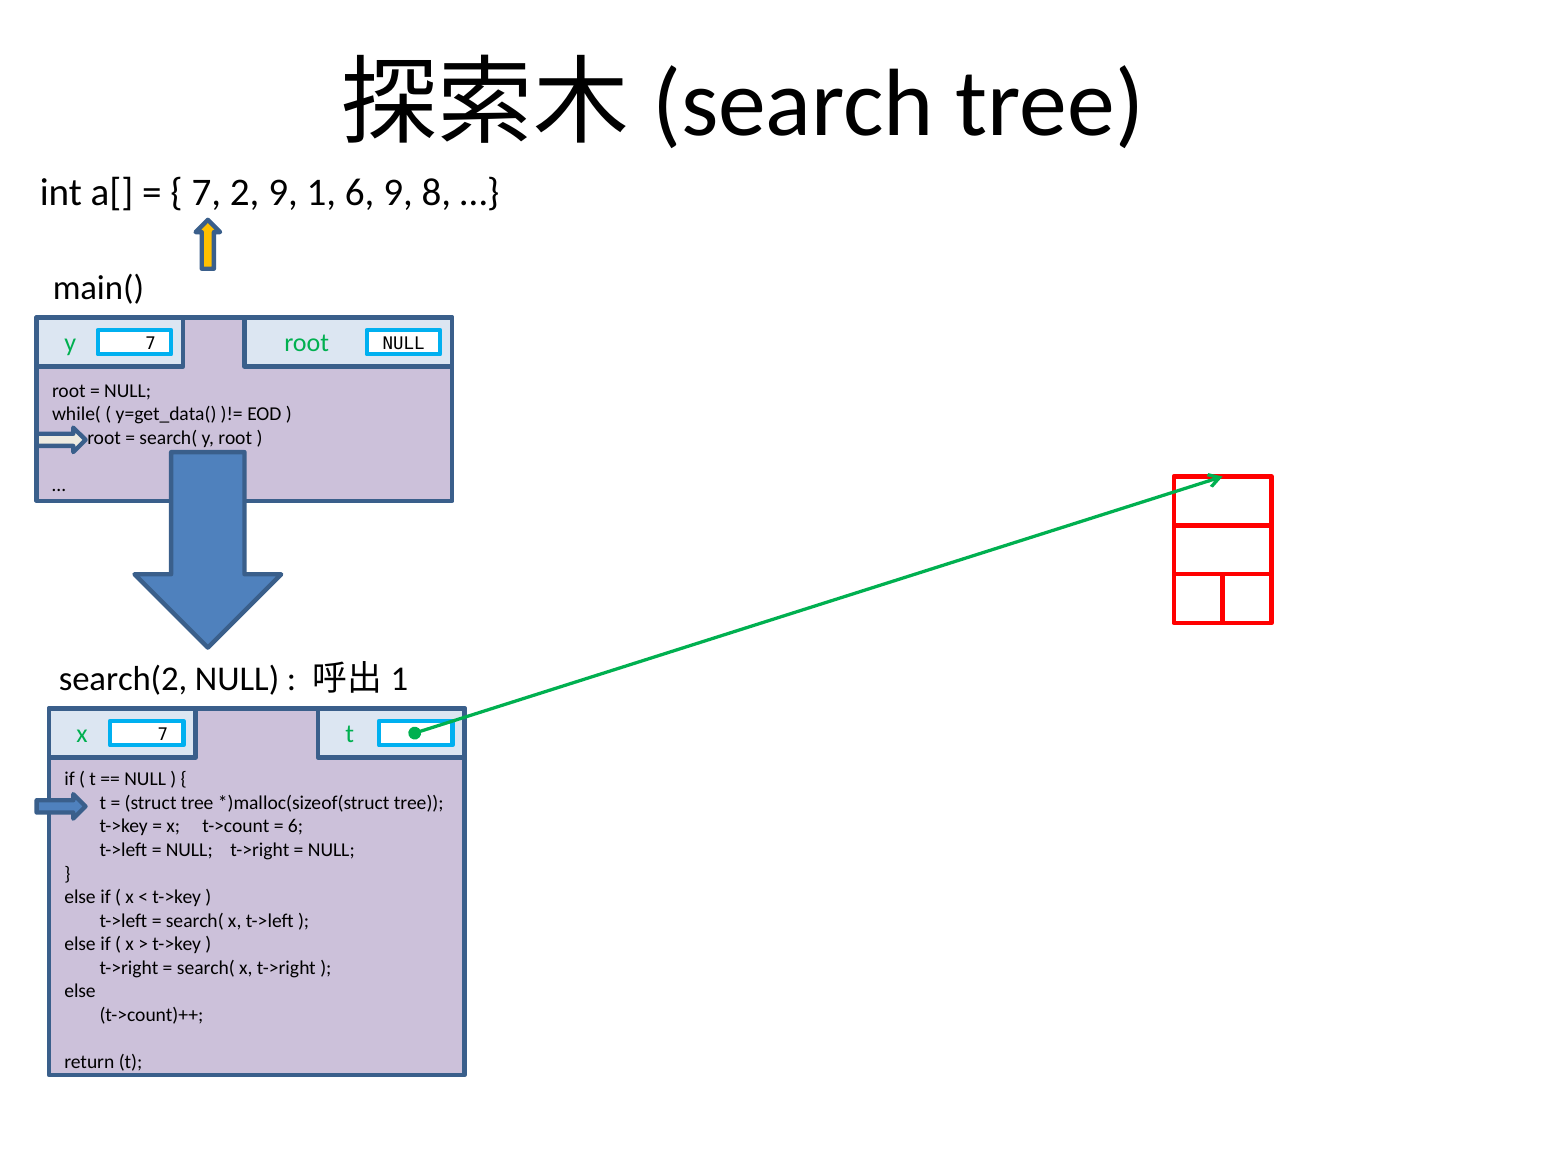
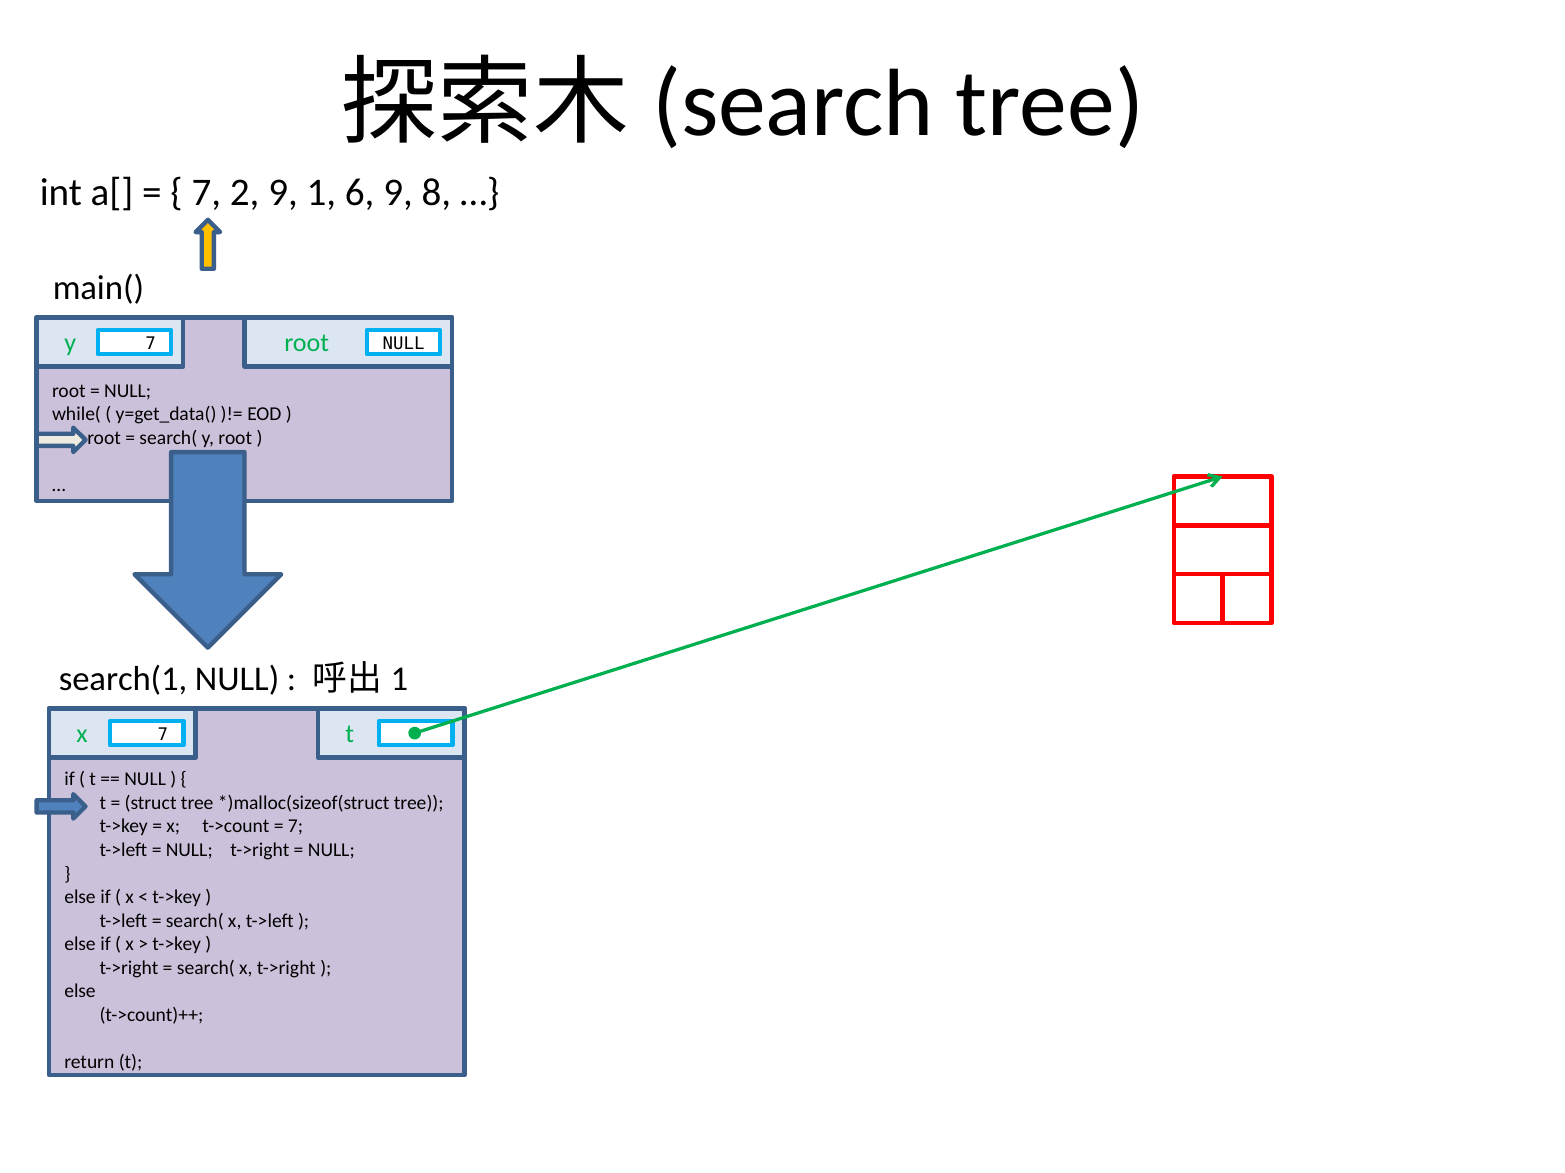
search(2: search(2 -> search(1 (123, 679)
6: 6 -> 7 (296, 827)
